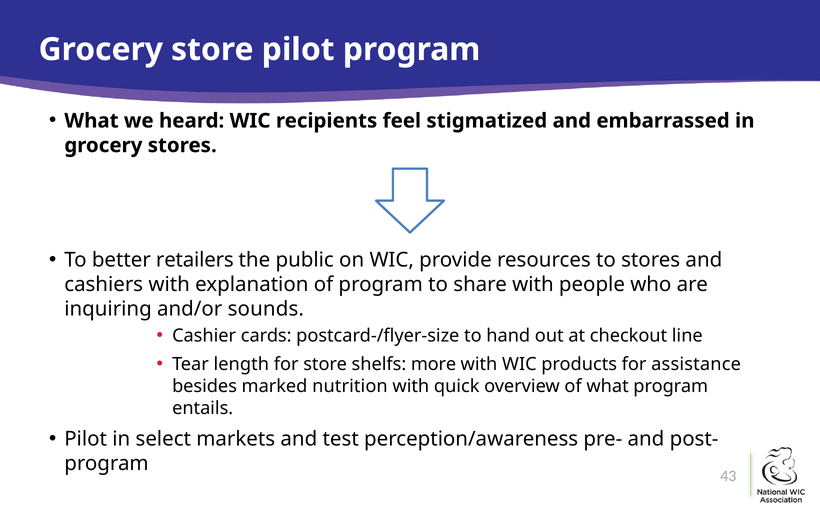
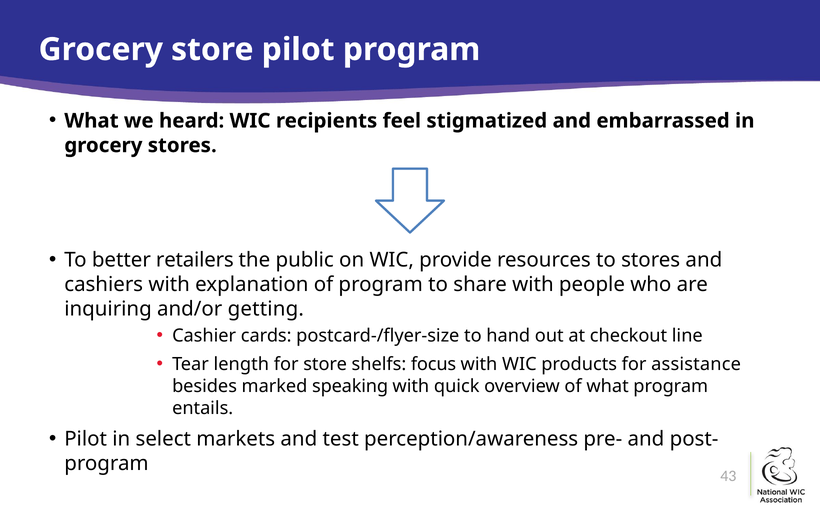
sounds: sounds -> getting (266, 310)
more: more -> focus (434, 365)
nutrition: nutrition -> speaking (350, 387)
